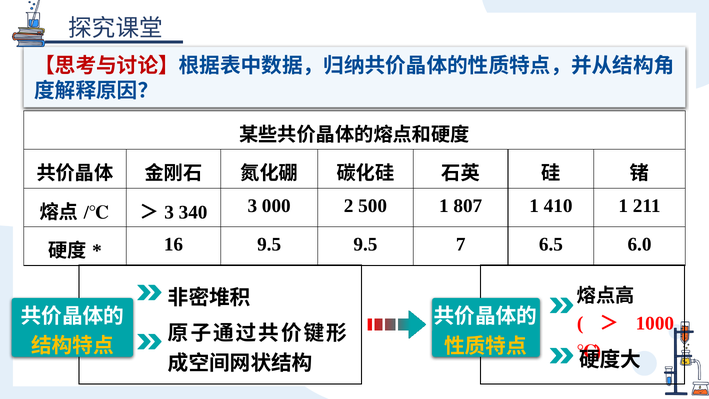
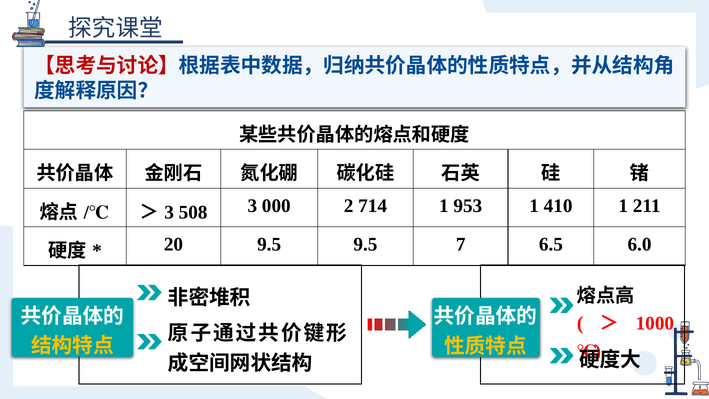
340: 340 -> 508 (193, 212)
500: 500 -> 714 (373, 206)
807: 807 -> 953 (468, 206)
16: 16 -> 20 (174, 244)
